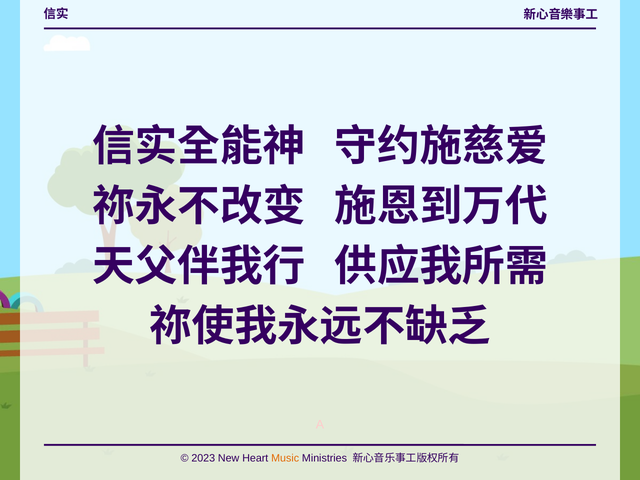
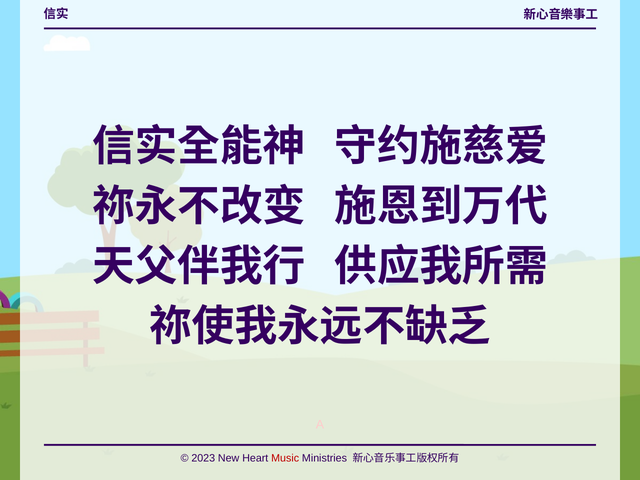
Music colour: orange -> red (285, 458)
